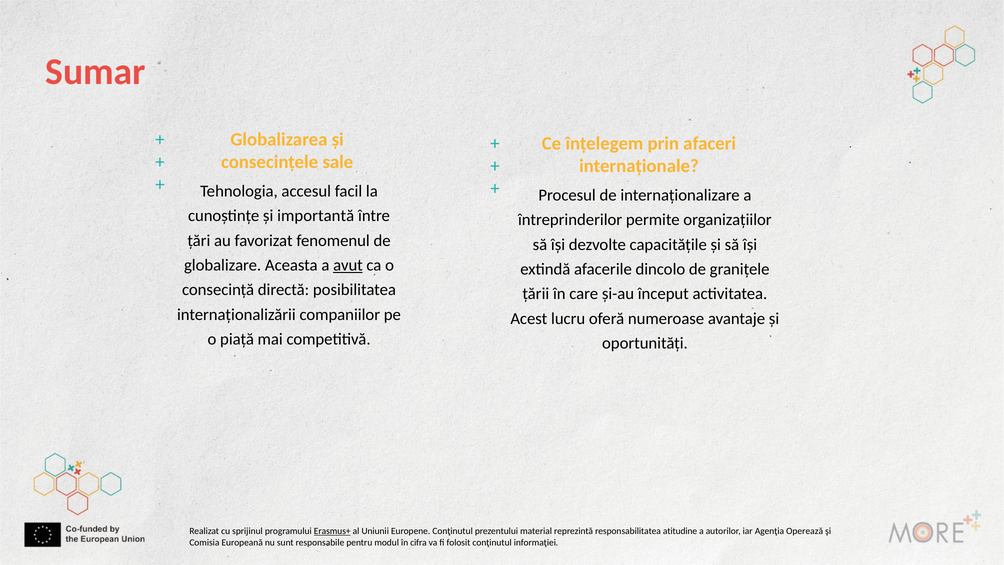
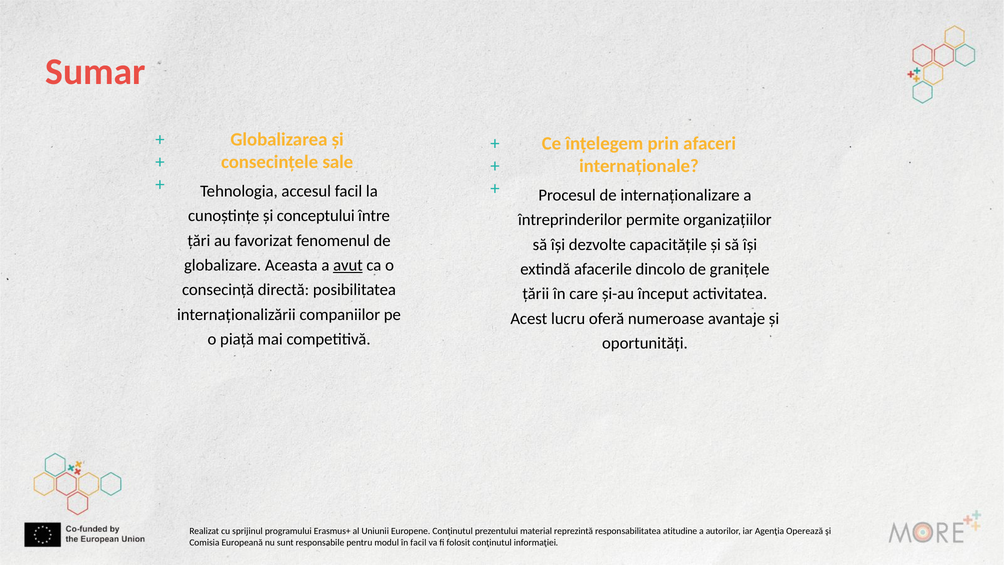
importantă: importantă -> conceptului (316, 216)
Erasmus+ underline: present -> none (332, 531)
în cifra: cifra -> facil (418, 542)
